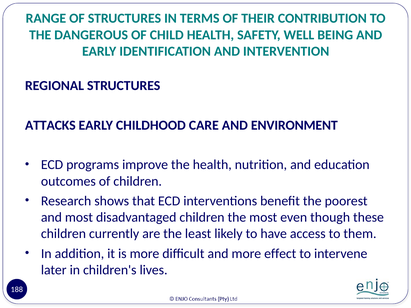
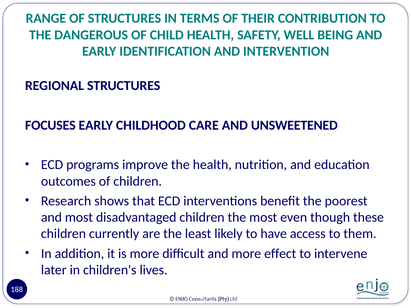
ATTACKS: ATTACKS -> FOCUSES (50, 125)
ENVIRONMENT: ENVIRONMENT -> UNSWEETENED (294, 125)
